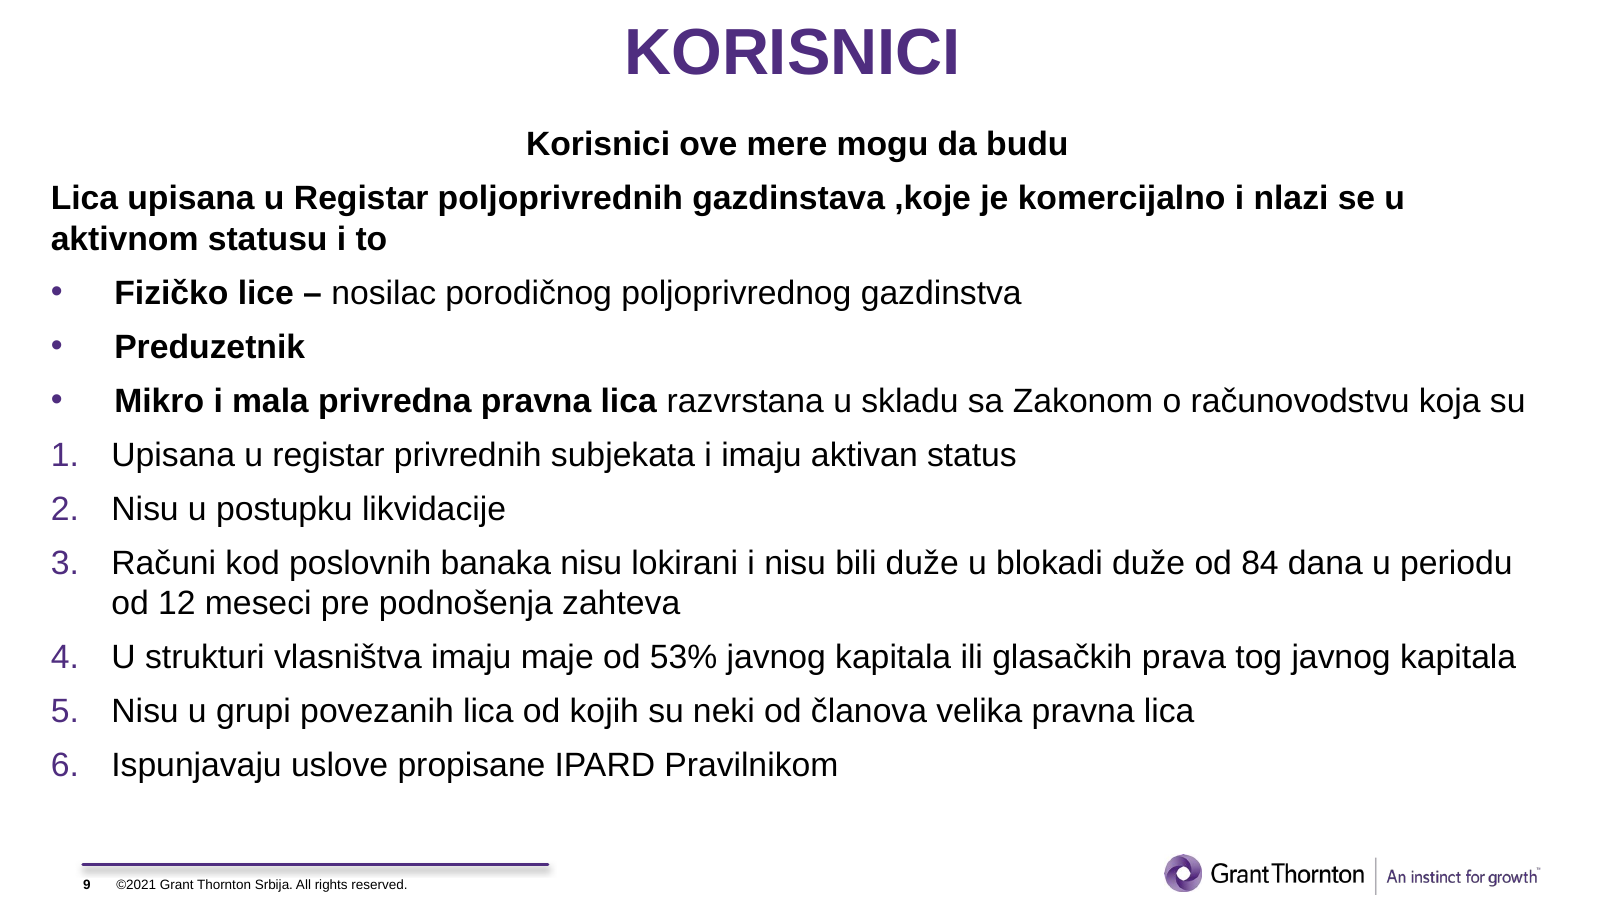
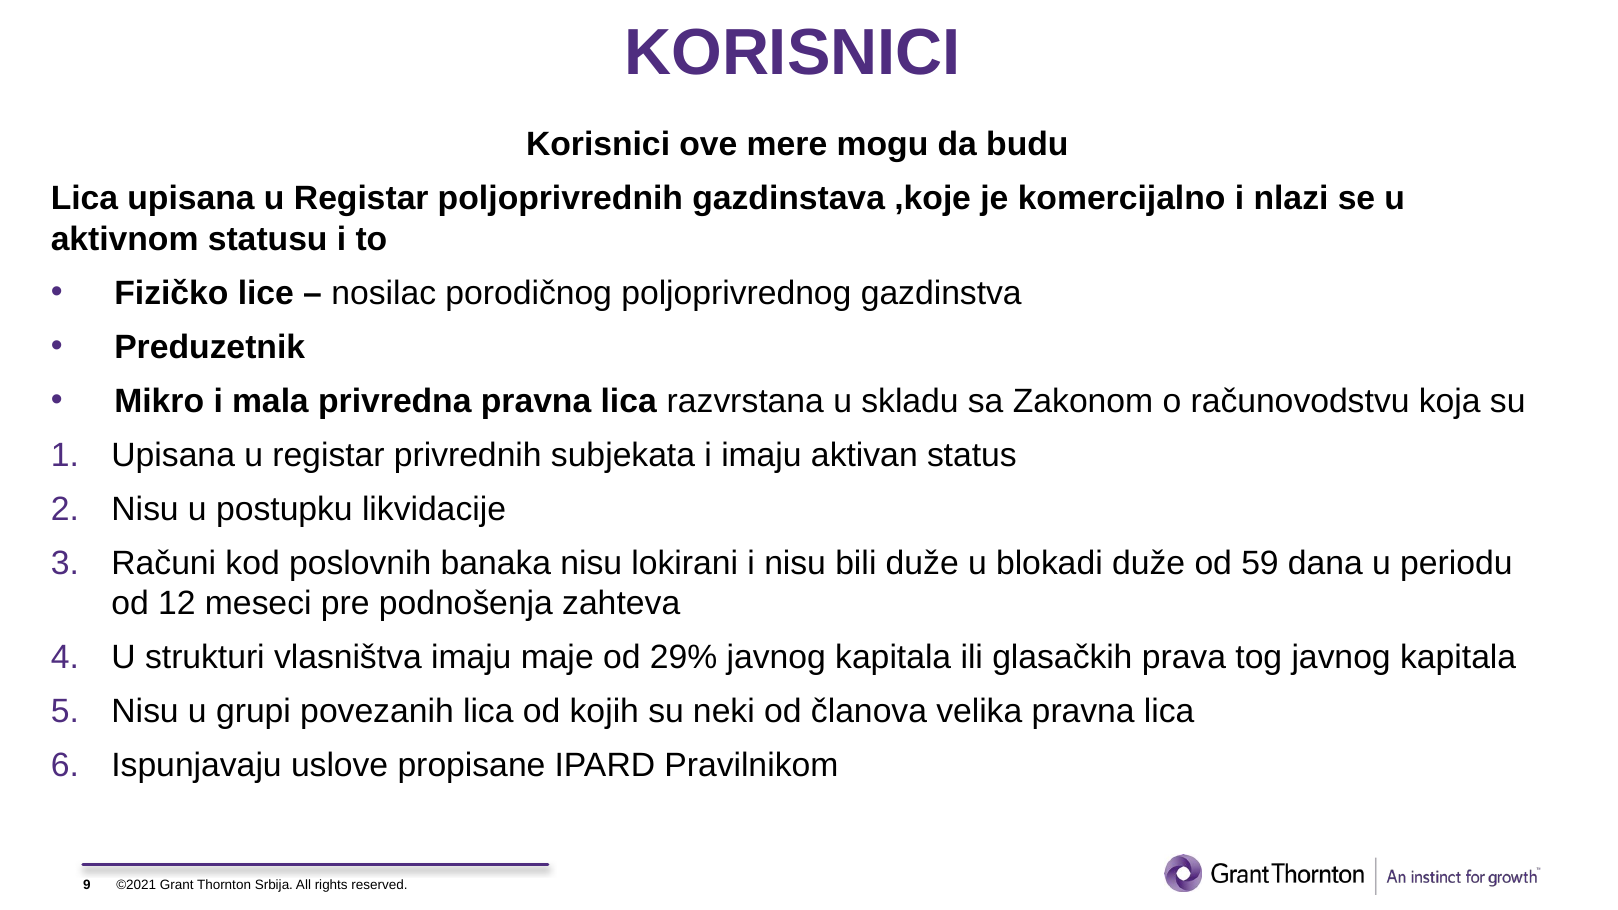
84: 84 -> 59 (1260, 563)
53%: 53% -> 29% (684, 657)
